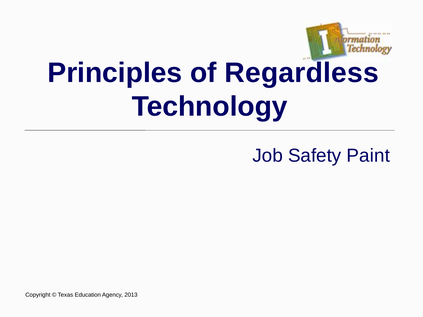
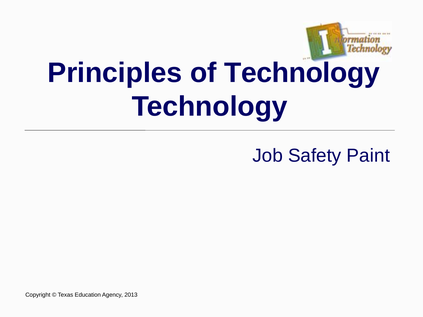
of Regardless: Regardless -> Technology (302, 73)
